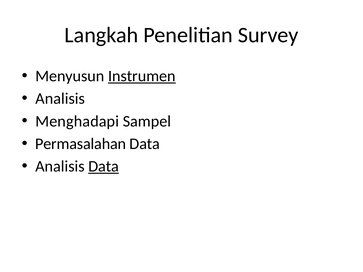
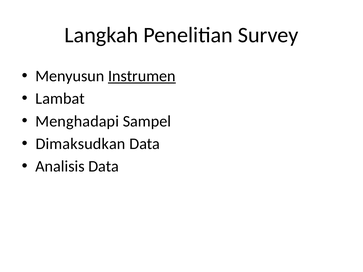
Analisis: Analisis -> Lambat (60, 99)
Permasalahan: Permasalahan -> Dimaksudkan (80, 144)
Data underline: present -> none (104, 167)
